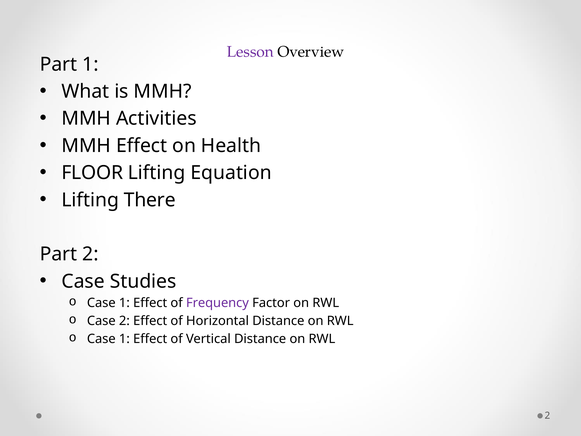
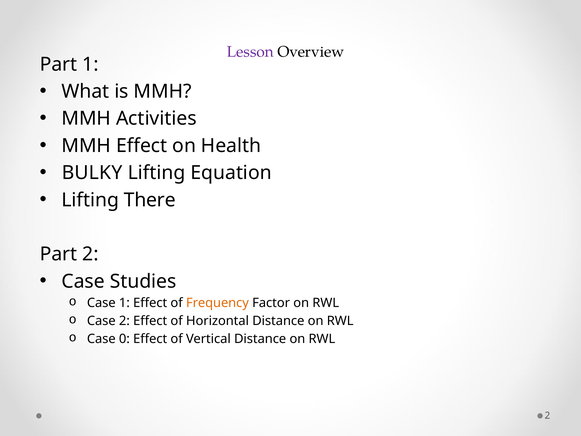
FLOOR: FLOOR -> BULKY (92, 173)
Frequency colour: purple -> orange (217, 303)
1: 1 -> 0 (124, 339)
